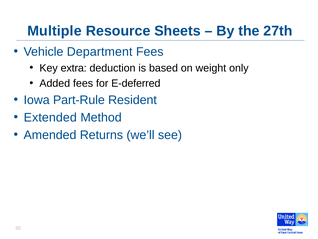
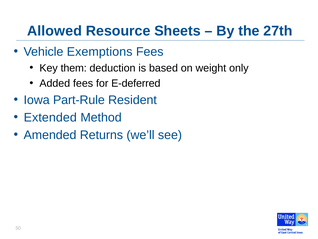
Multiple: Multiple -> Allowed (55, 31)
Department: Department -> Exemptions (100, 52)
extra: extra -> them (74, 68)
